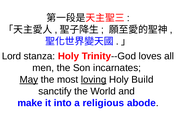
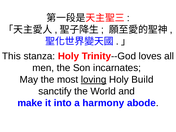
Lord: Lord -> This (11, 56)
May underline: present -> none (29, 80)
religious: religious -> harmony (103, 103)
